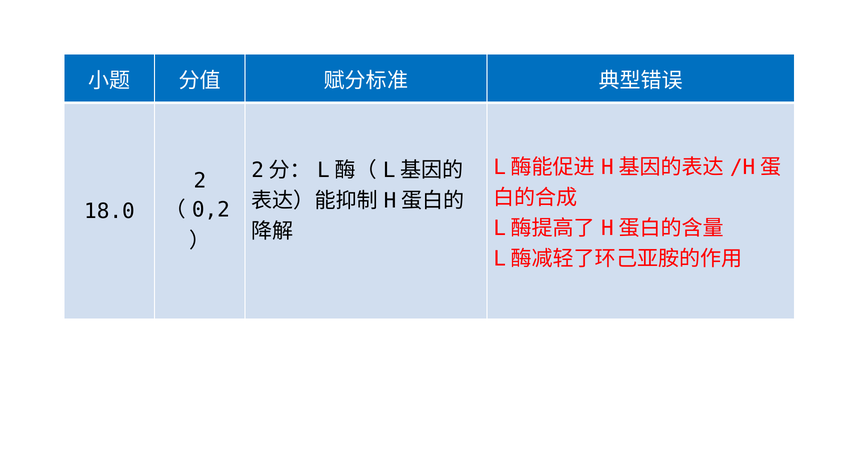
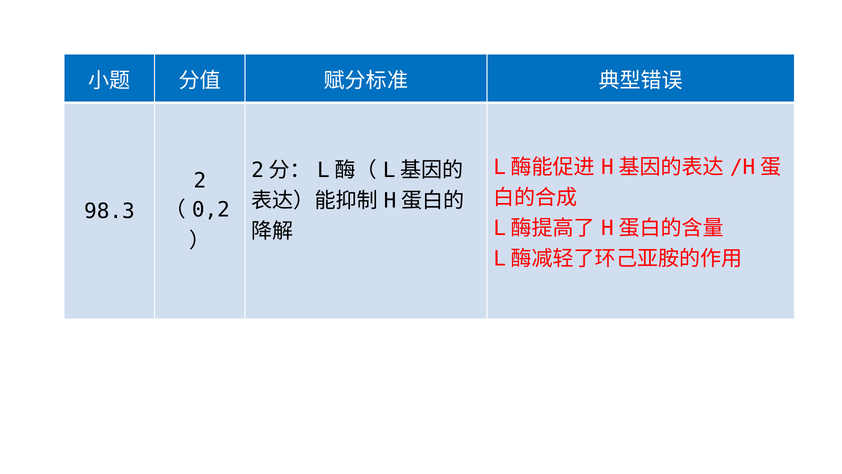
18.0: 18.0 -> 98.3 (109, 211)
